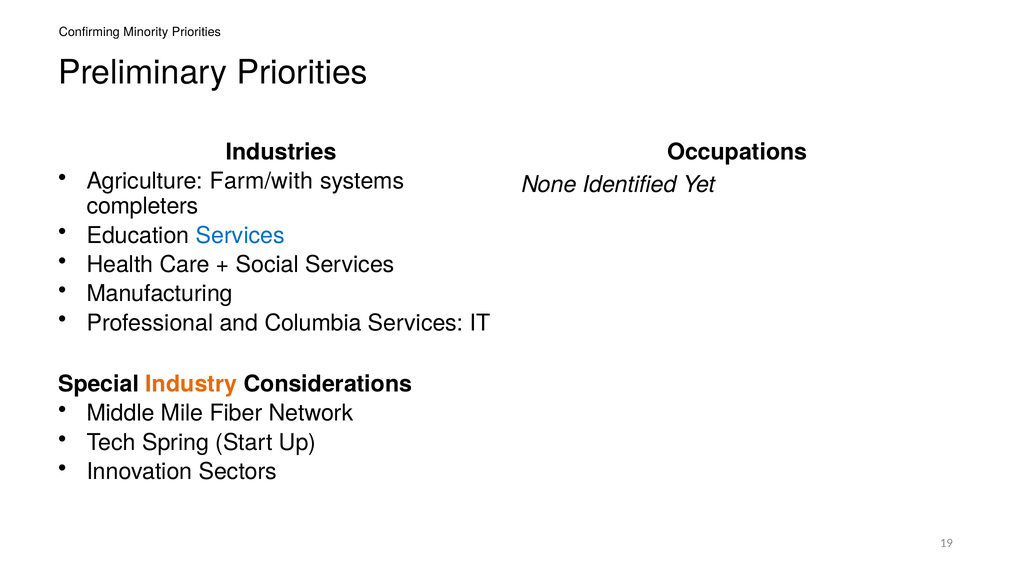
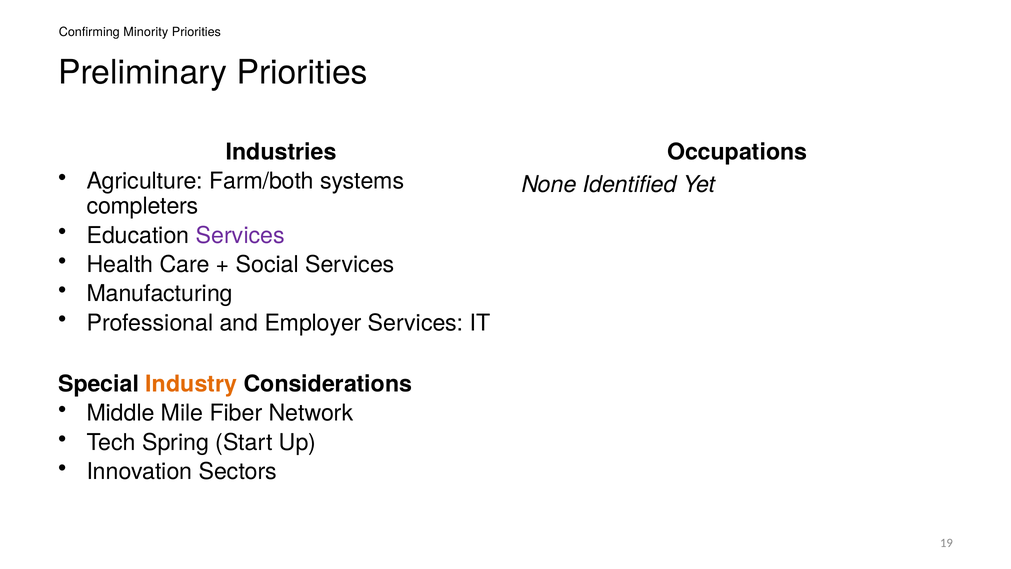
Farm/with: Farm/with -> Farm/both (262, 181)
Services colour: blue -> purple (240, 235)
Columbia: Columbia -> Employer (313, 323)
